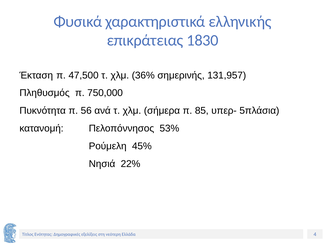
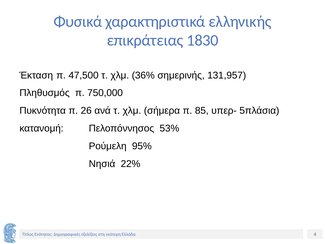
56: 56 -> 26 (86, 111)
45%: 45% -> 95% (142, 146)
